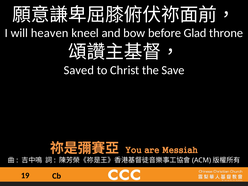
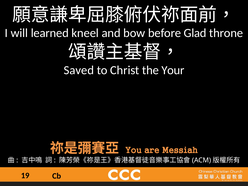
heaven: heaven -> learned (50, 33)
Save: Save -> Your (173, 70)
